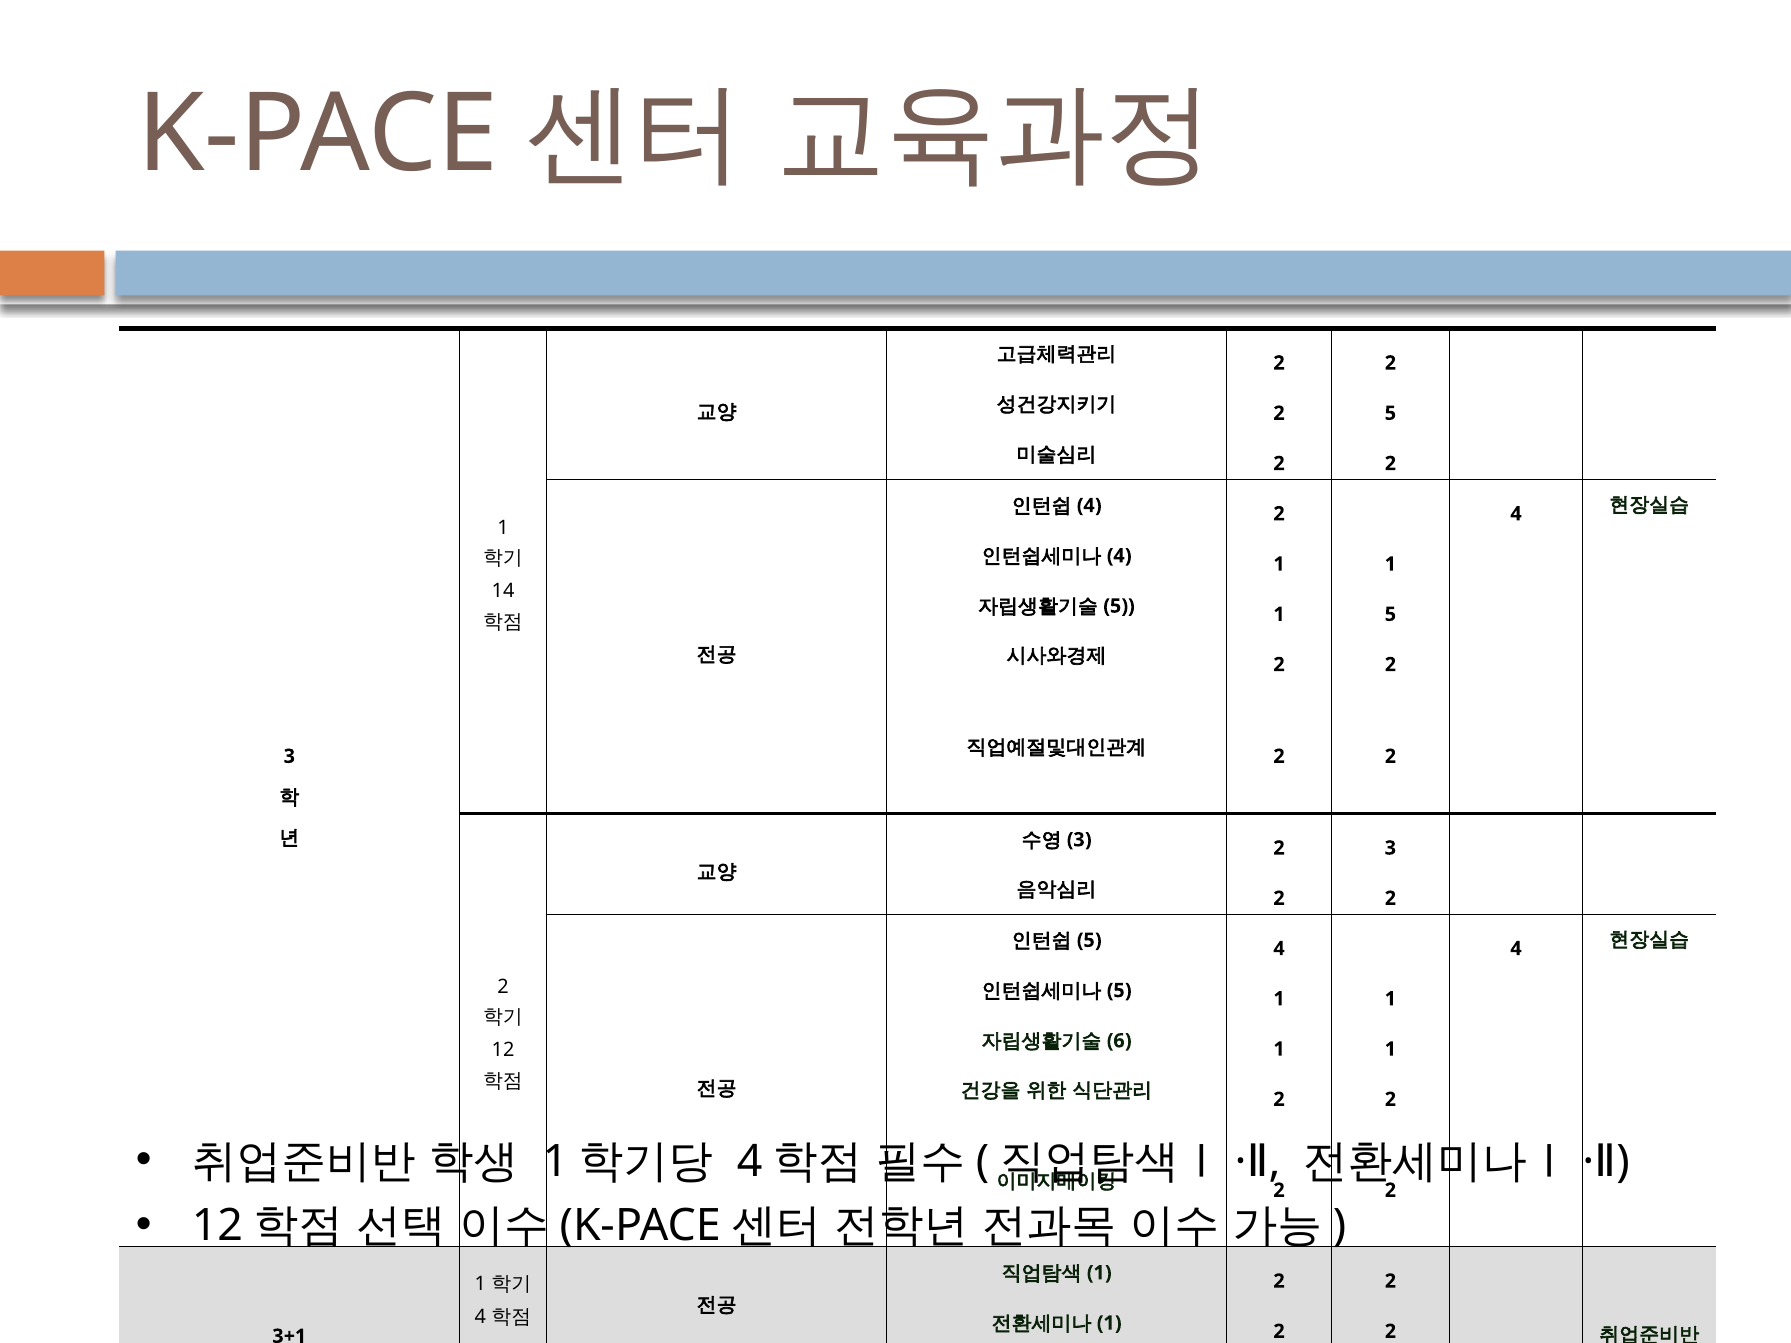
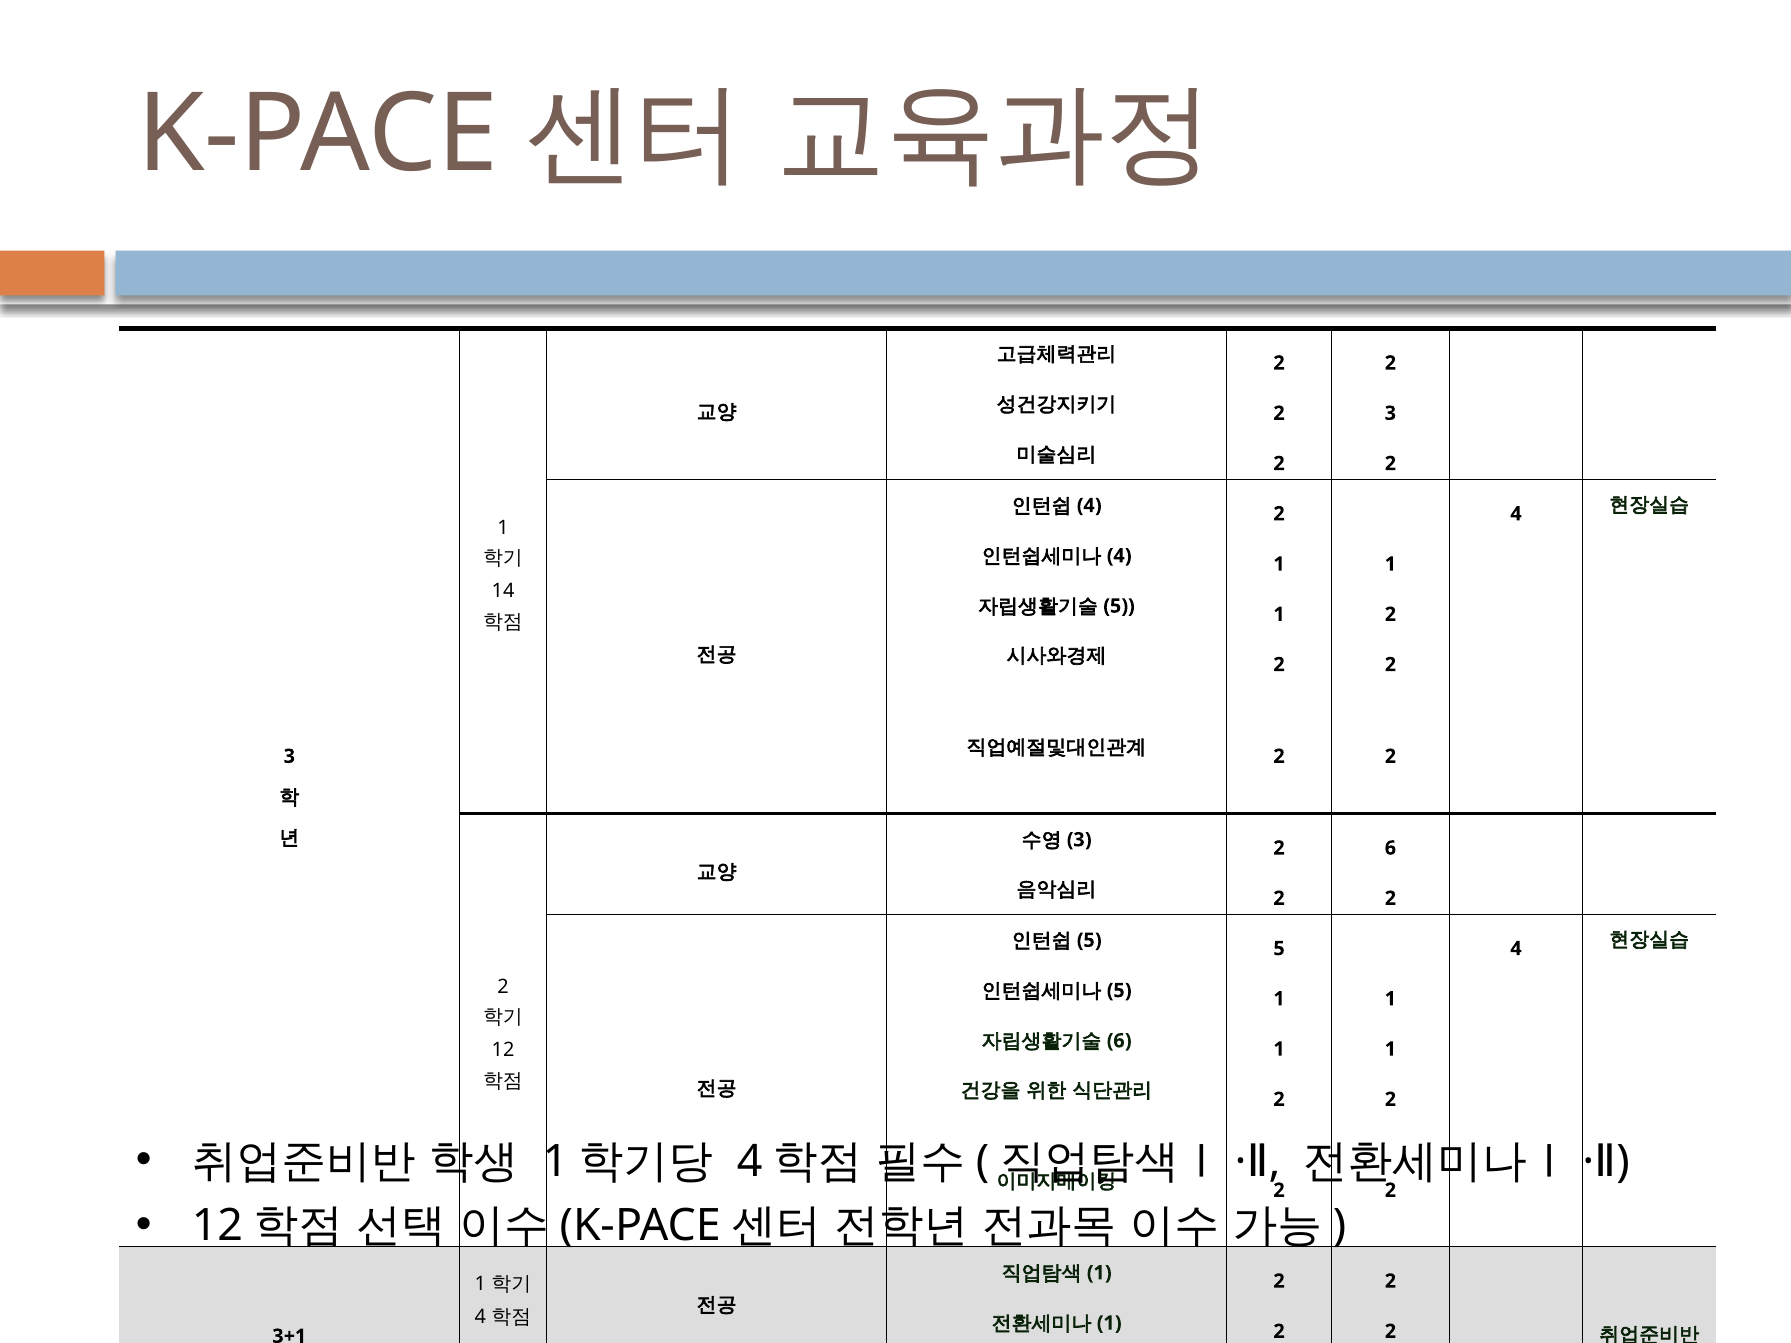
2 5: 5 -> 3 (1390, 413)
5: 5 -> 2 (1390, 614)
2 3: 3 -> 6 (1390, 848)
4: 4 -> 5 (1279, 949)
